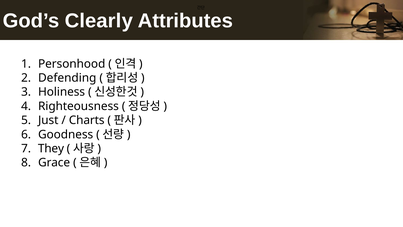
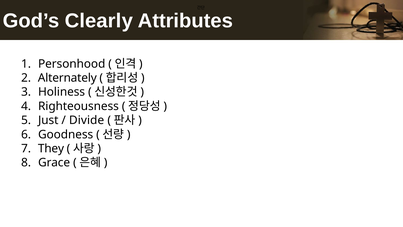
Defending: Defending -> Alternately (67, 78)
Charts: Charts -> Divide (87, 120)
